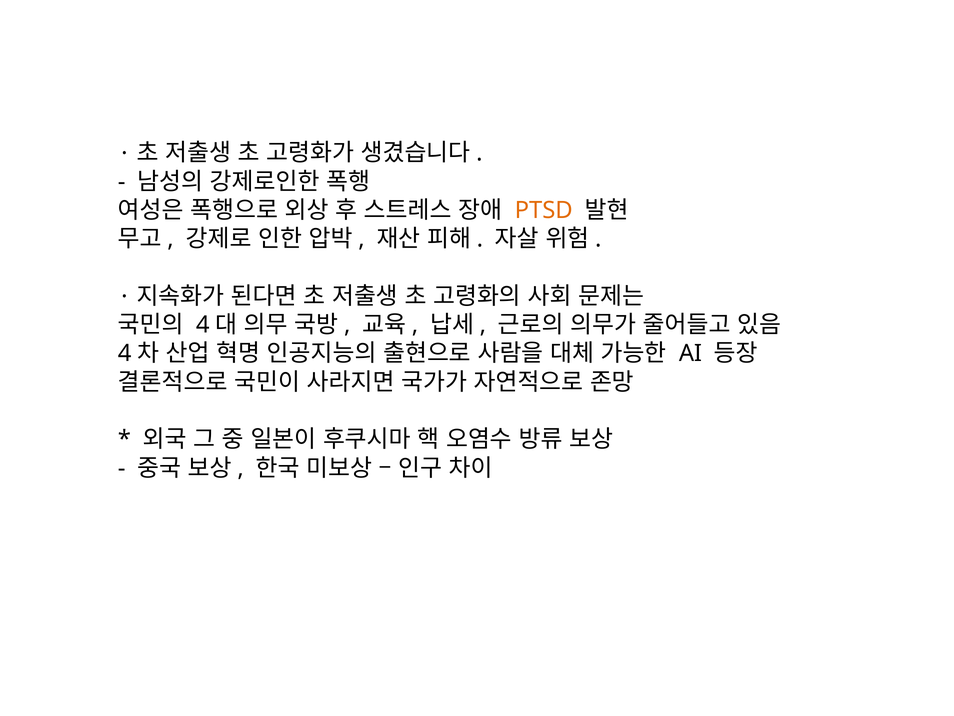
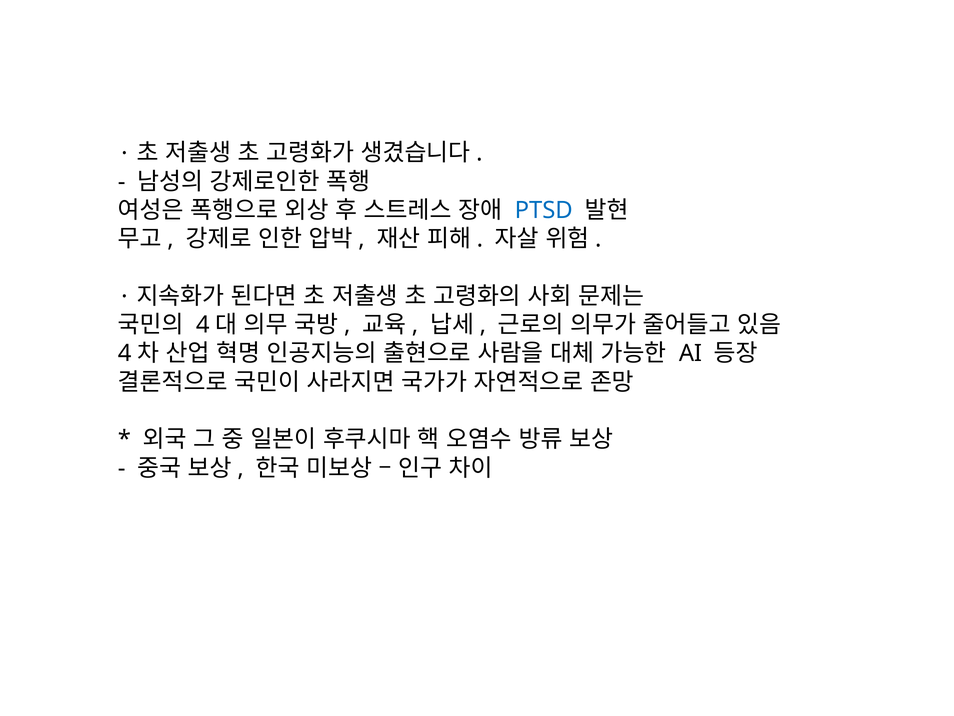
PTSD colour: orange -> blue (544, 210)
